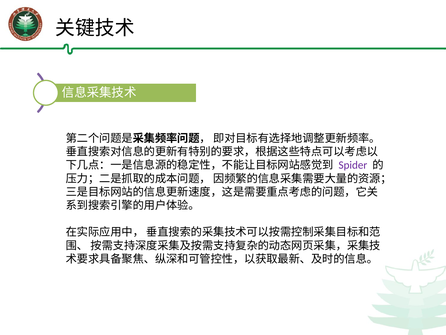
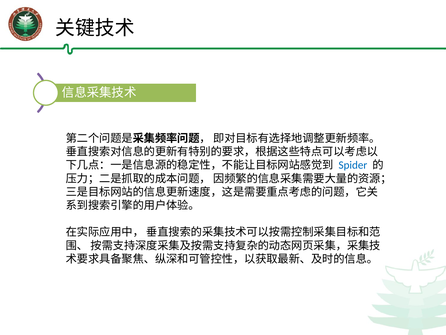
Spider colour: purple -> blue (353, 165)
